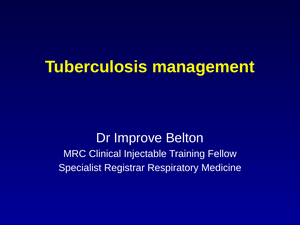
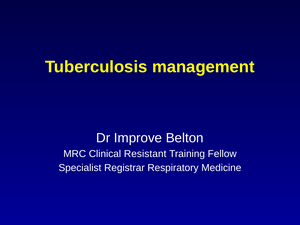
Injectable: Injectable -> Resistant (145, 154)
